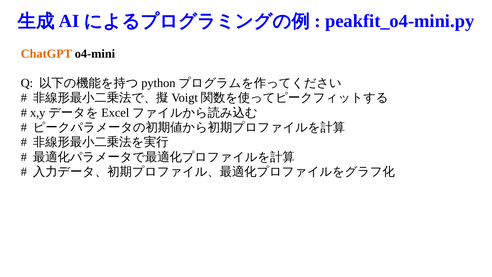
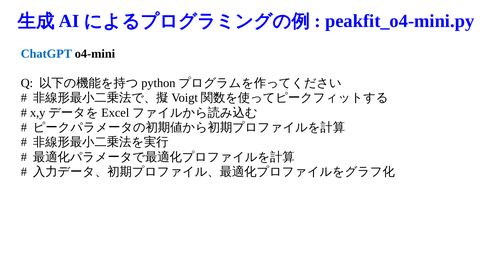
ChatGPT colour: orange -> blue (46, 54)
